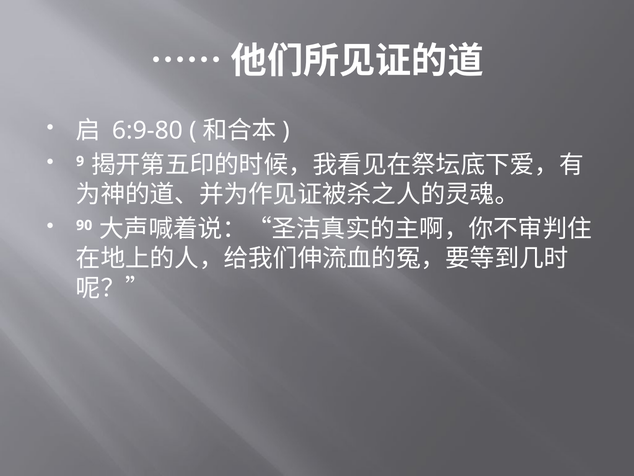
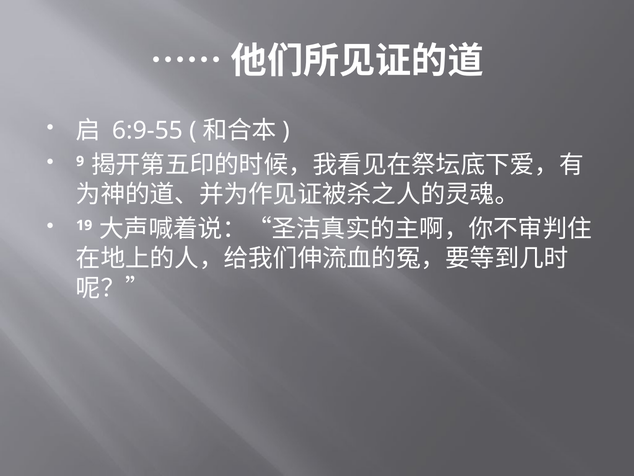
6:9-80: 6:9-80 -> 6:9-55 (147, 131)
90: 90 -> 19 (84, 225)
